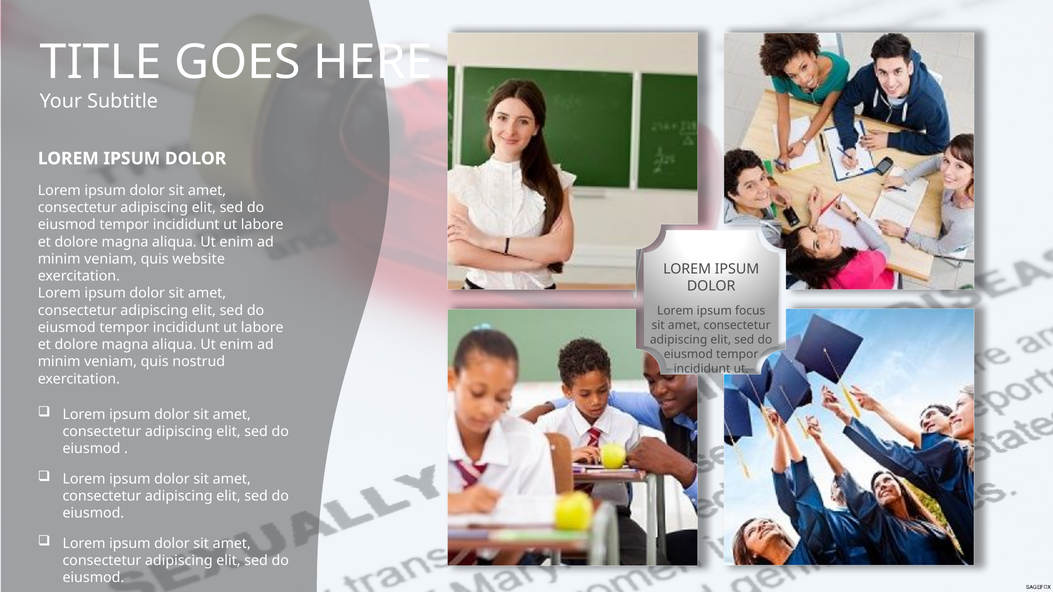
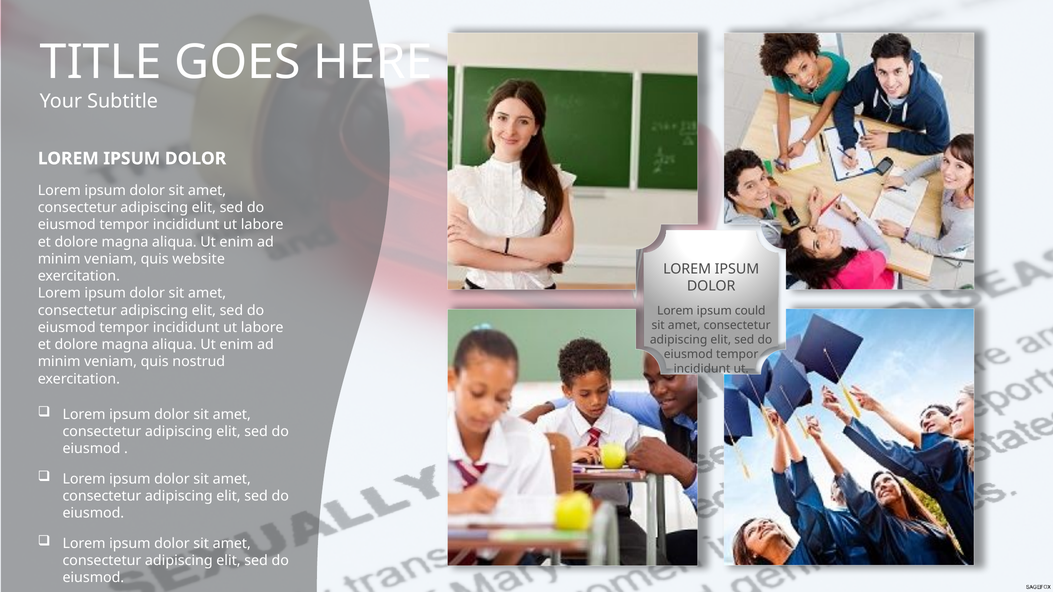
focus: focus -> could (750, 311)
